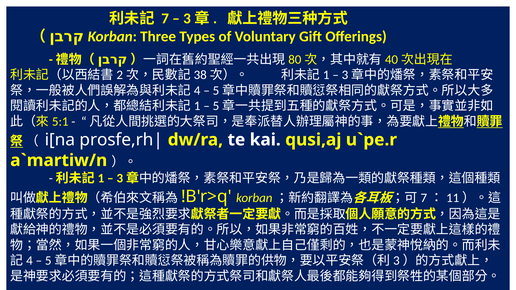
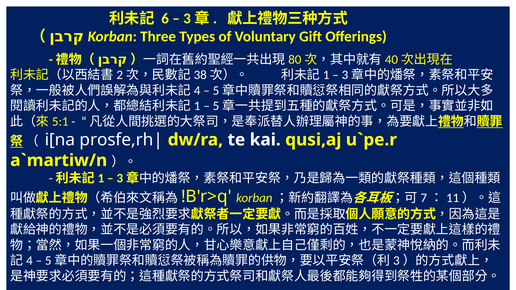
7: 7 -> 6 (165, 18)
